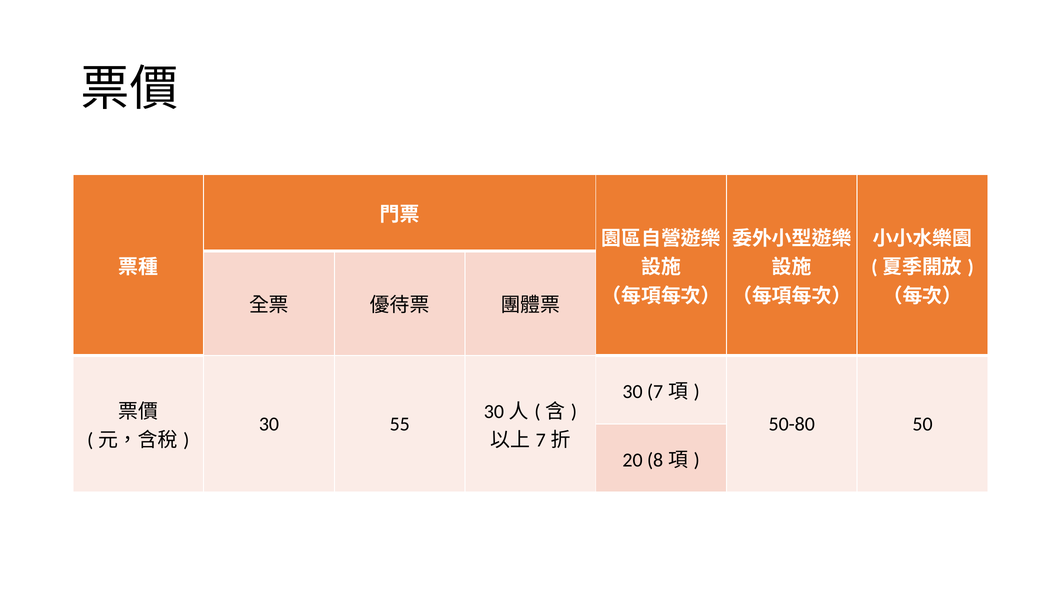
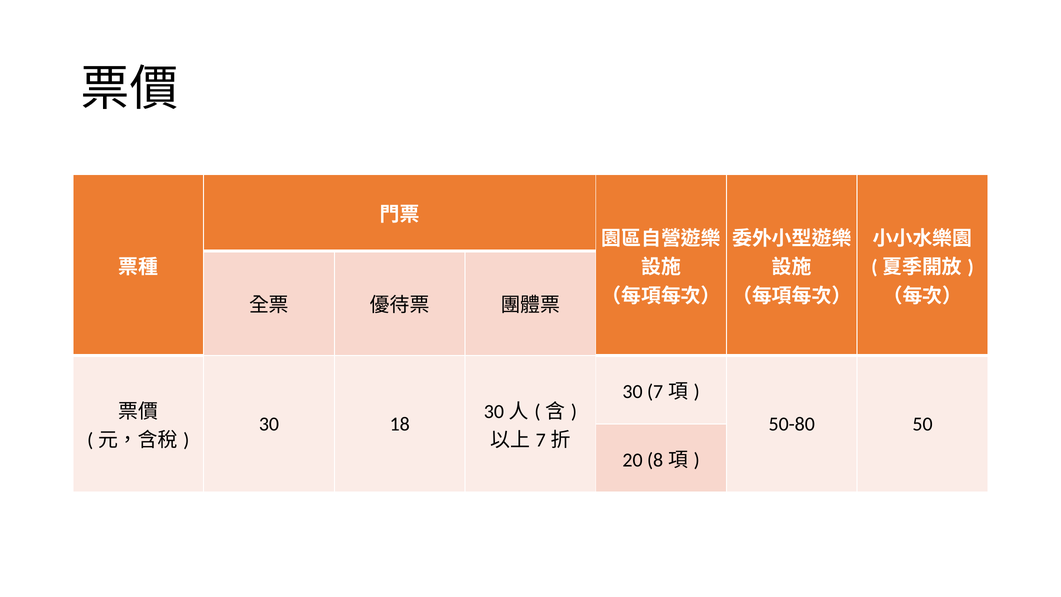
55: 55 -> 18 (400, 424)
